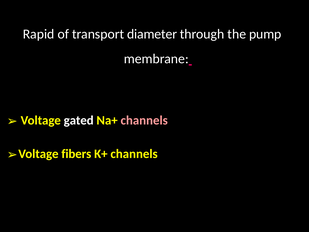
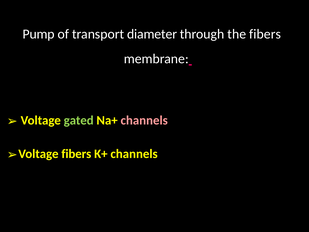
Rapid: Rapid -> Pump (39, 34)
the pump: pump -> fibers (265, 34)
gated colour: white -> light green (79, 120)
